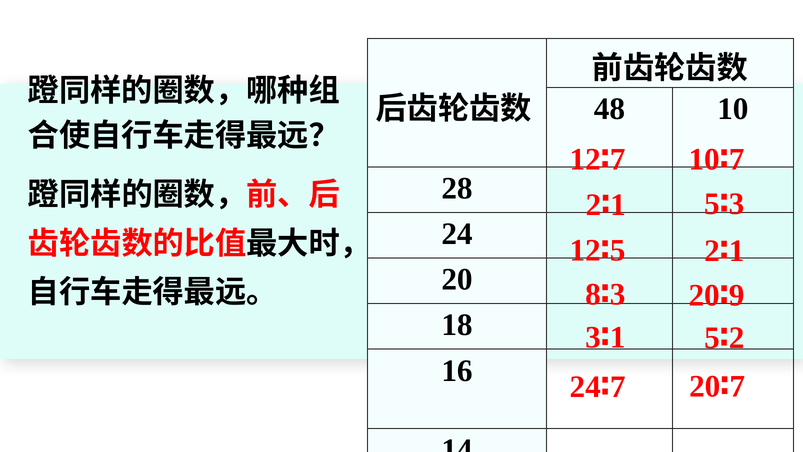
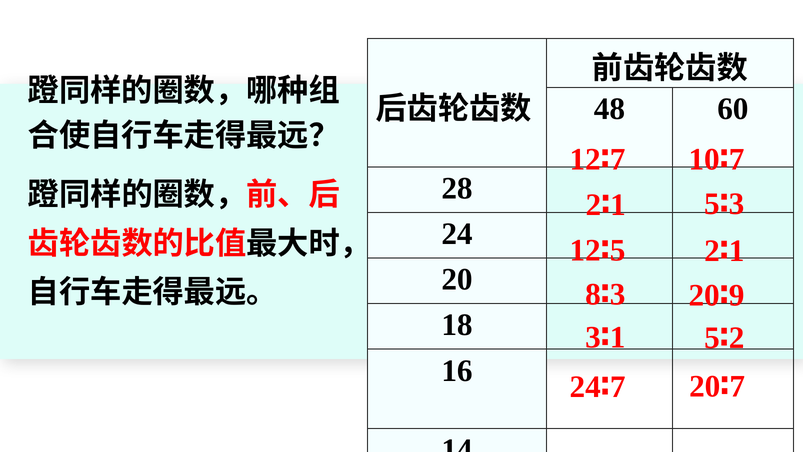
10: 10 -> 60 (733, 109)
